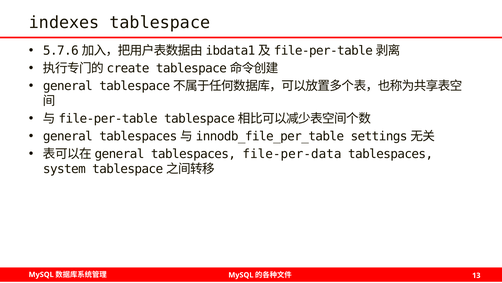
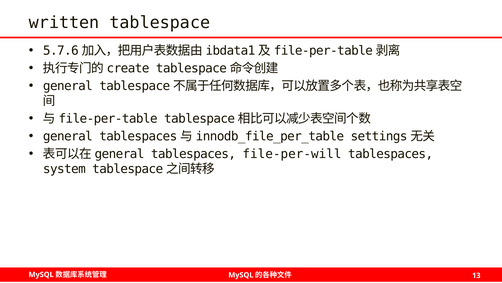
indexes: indexes -> written (64, 23)
file-per-data: file-per-data -> file-per-will (292, 154)
